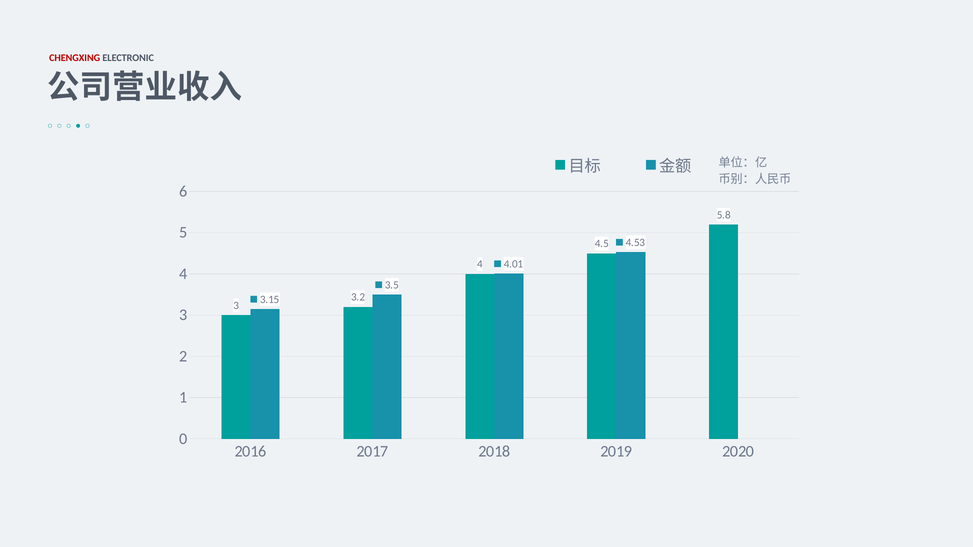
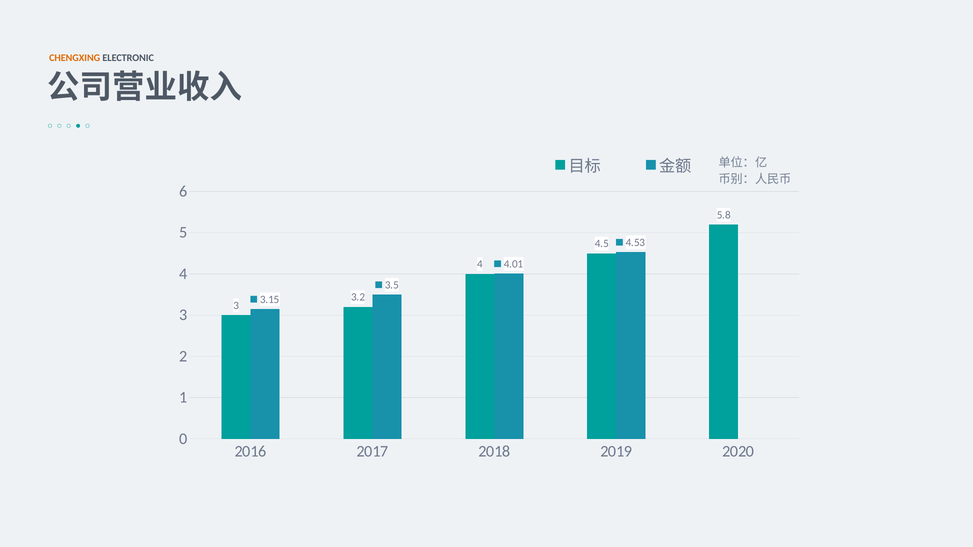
CHENGXING colour: red -> orange (75, 58)
